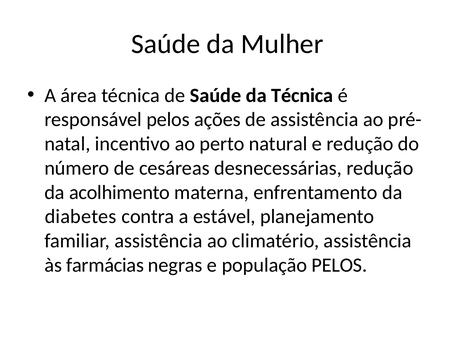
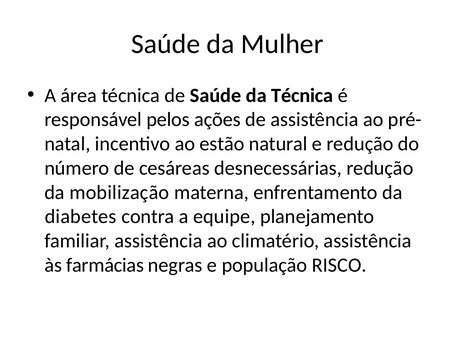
perto: perto -> estão (222, 144)
acolhimento: acolhimento -> mobilização (119, 193)
estável: estável -> equipe (224, 217)
população PELOS: PELOS -> RISCO (339, 265)
